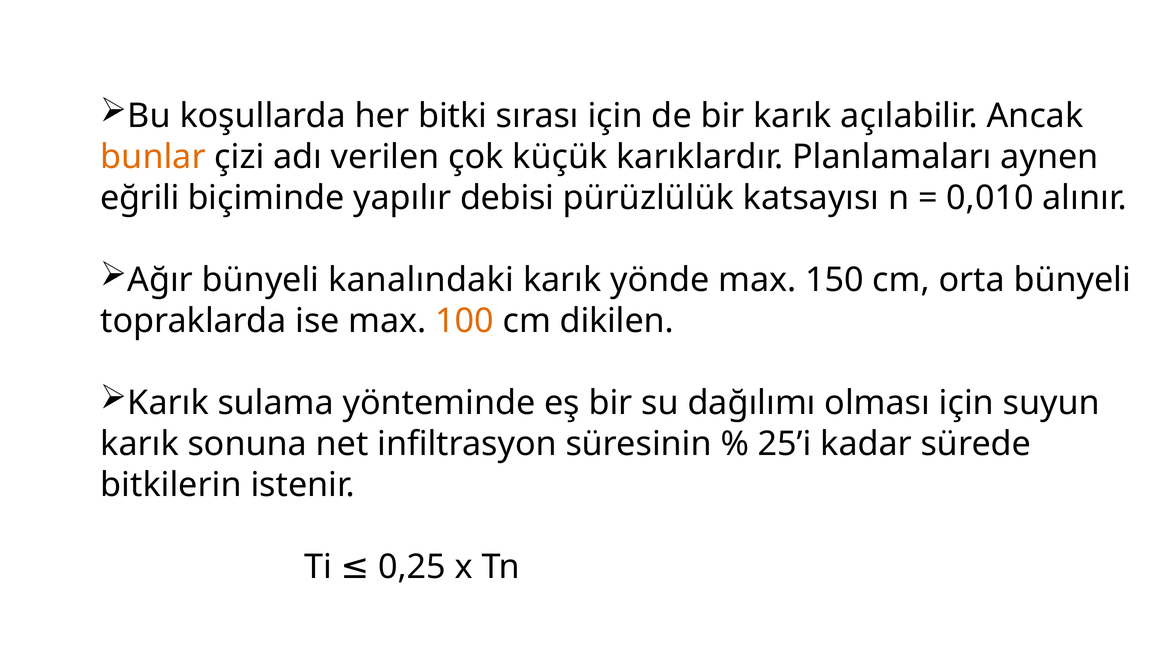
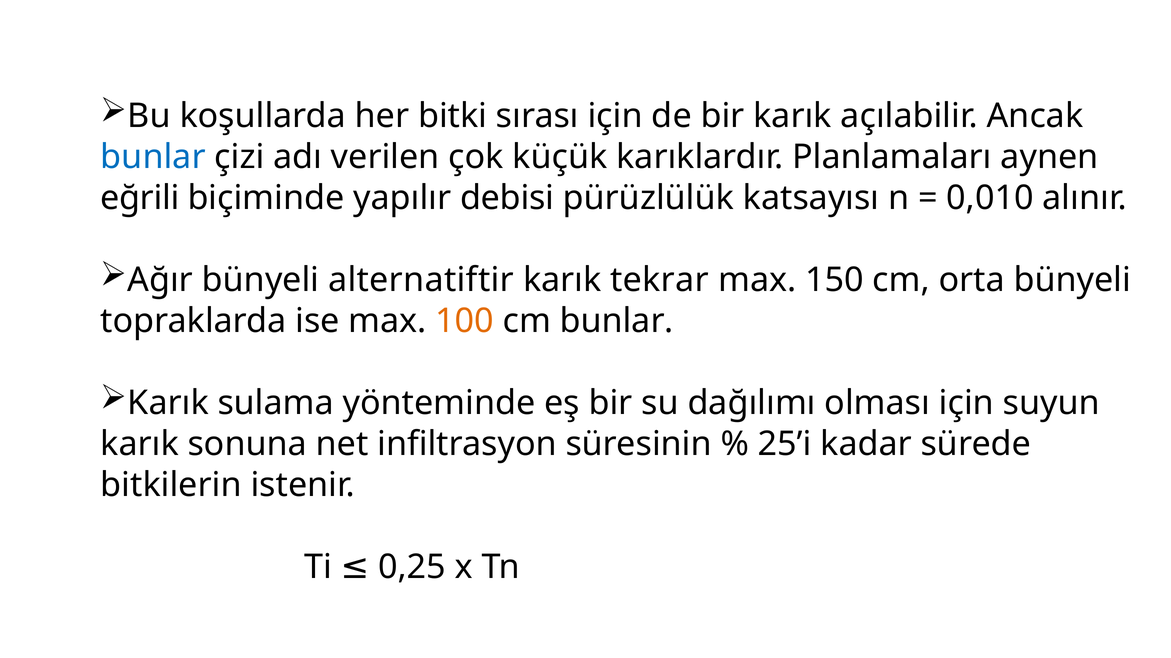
bunlar colour: orange -> blue (153, 157)
kanalındaki: kanalındaki -> alternatiftir (421, 280)
yönde: yönde -> tekrar (660, 280)
cm dikilen: dikilen -> bunlar (617, 321)
